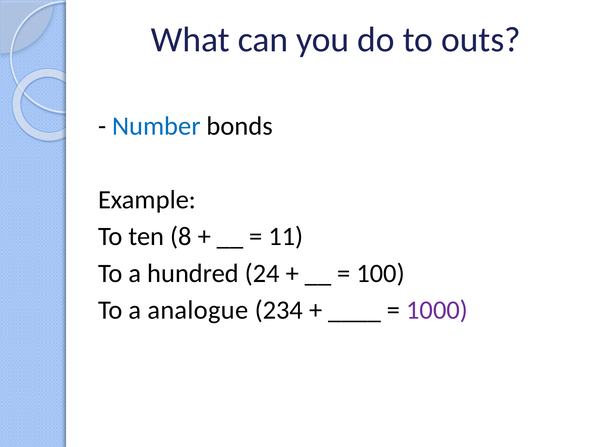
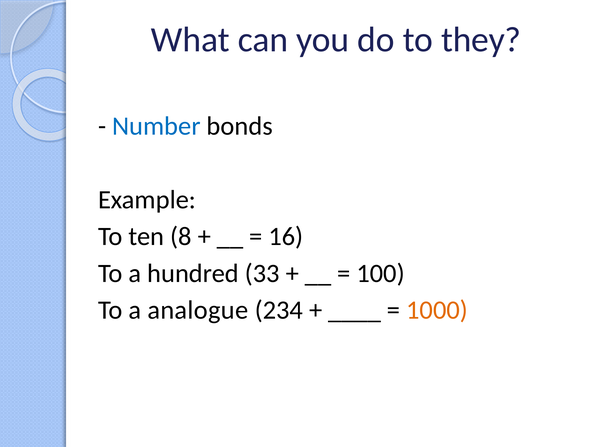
outs: outs -> they (481, 40)
11: 11 -> 16 (286, 236)
24: 24 -> 33 (262, 273)
1000 colour: purple -> orange (437, 310)
